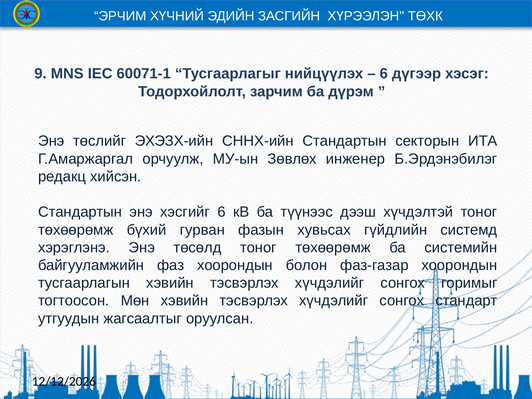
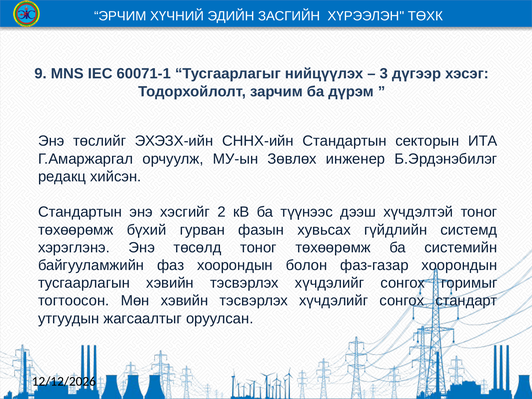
6: 6 -> 3 (384, 74)
хэсгийг 6: 6 -> 2 (222, 212)
